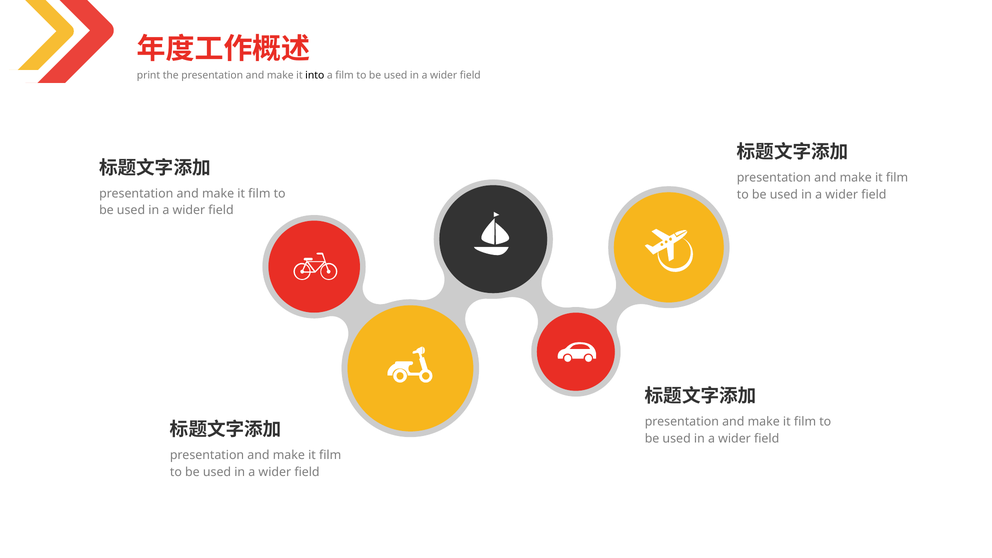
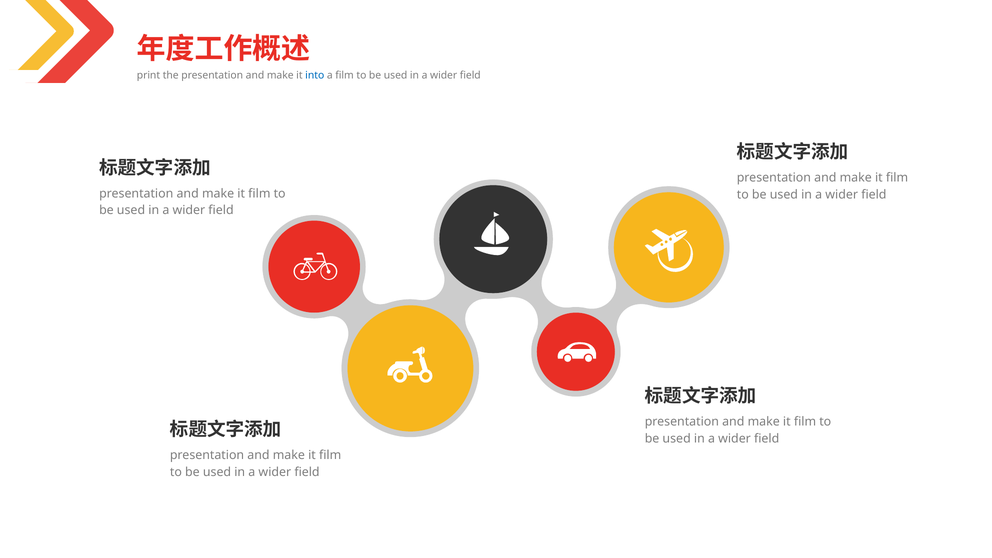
into colour: black -> blue (315, 76)
